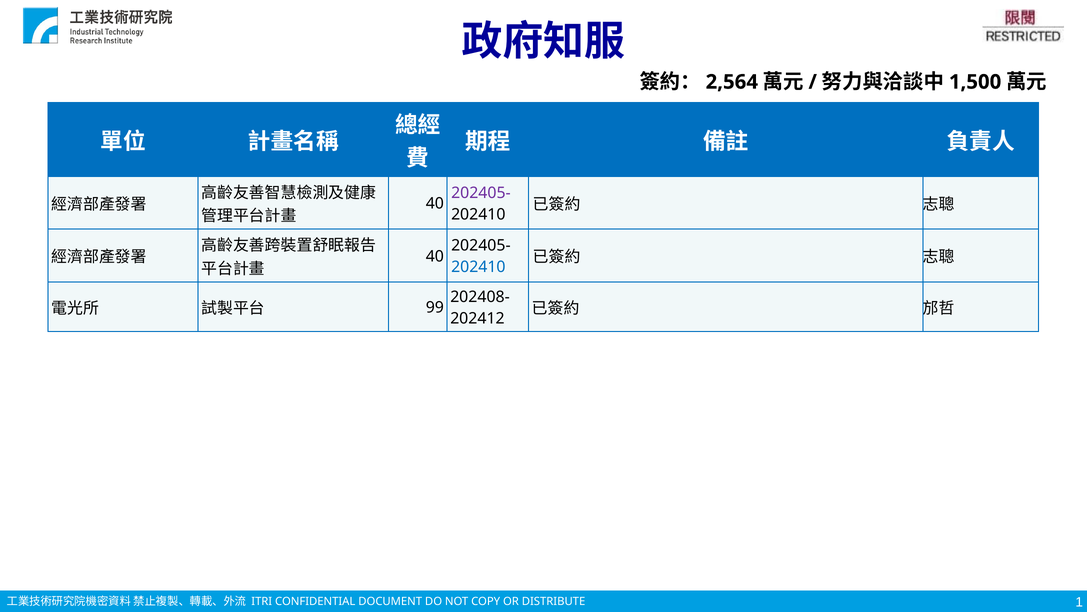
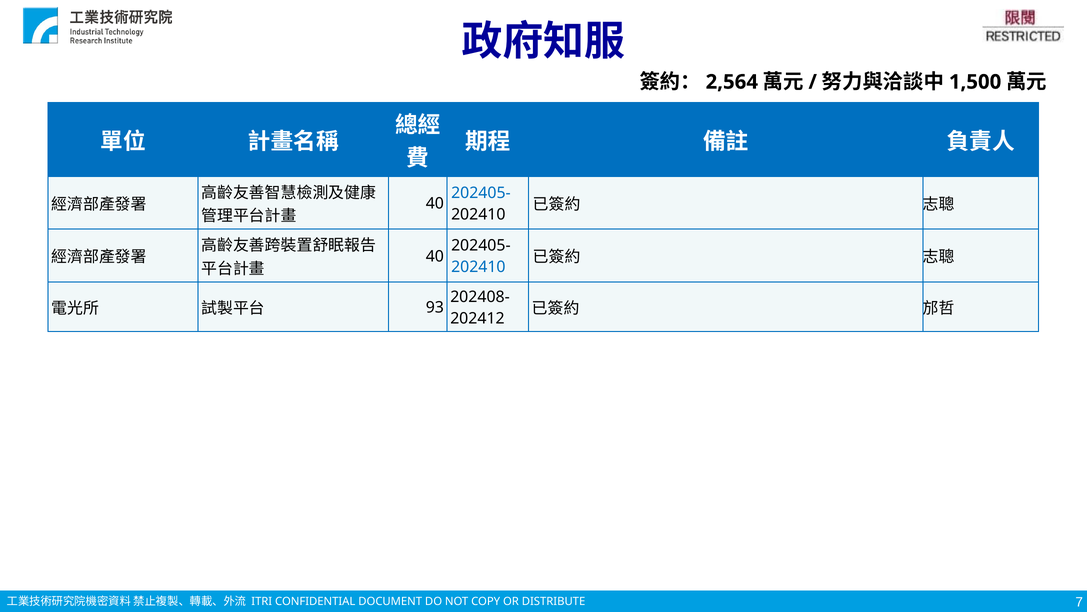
202405- colour: purple -> blue (481, 193)
99: 99 -> 93 (435, 307)
1: 1 -> 7 (1079, 602)
